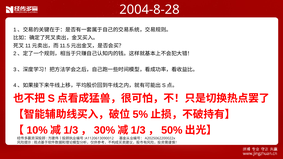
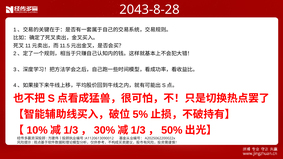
2004-8-28: 2004-8-28 -> 2043-8-28 (149, 10)
